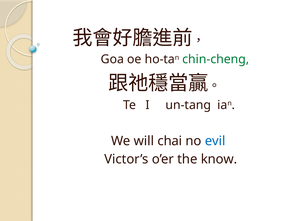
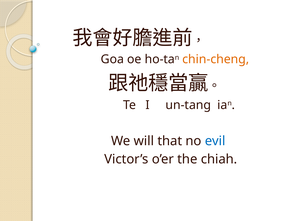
chin-cheng colour: green -> orange (216, 59)
chai: chai -> that (170, 141)
know: know -> chiah (219, 159)
